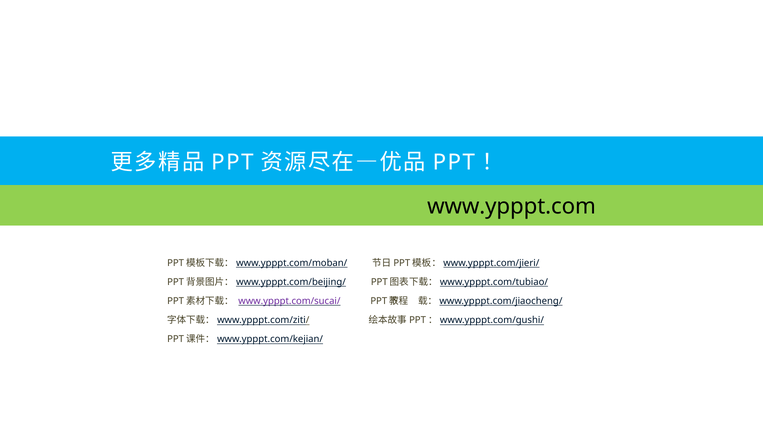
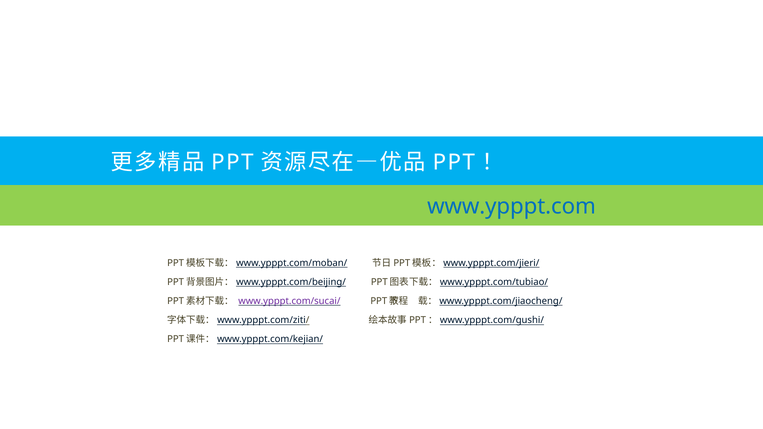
www.ypppt.com colour: black -> blue (512, 207)
